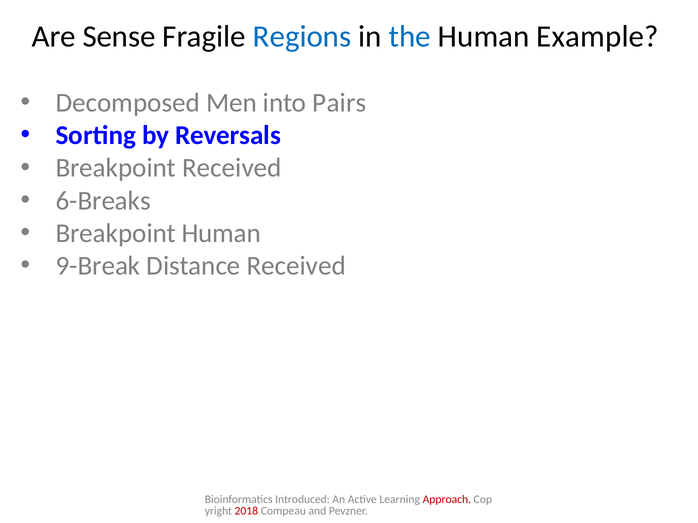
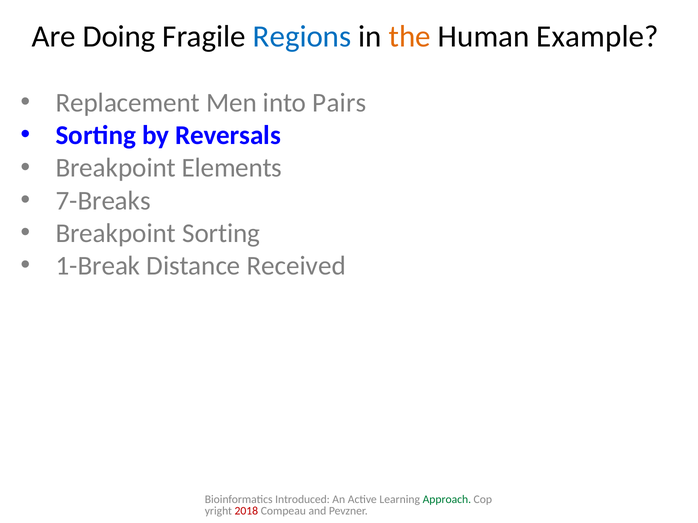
Sense: Sense -> Doing (119, 37)
the colour: blue -> orange (410, 37)
Decomposed: Decomposed -> Replacement (128, 103)
Breakpoint Received: Received -> Elements (232, 168)
6-Breaks: 6-Breaks -> 7-Breaks (103, 201)
Breakpoint Human: Human -> Sorting (221, 233)
9-Break: 9-Break -> 1-Break (98, 266)
Approach colour: red -> green (447, 500)
